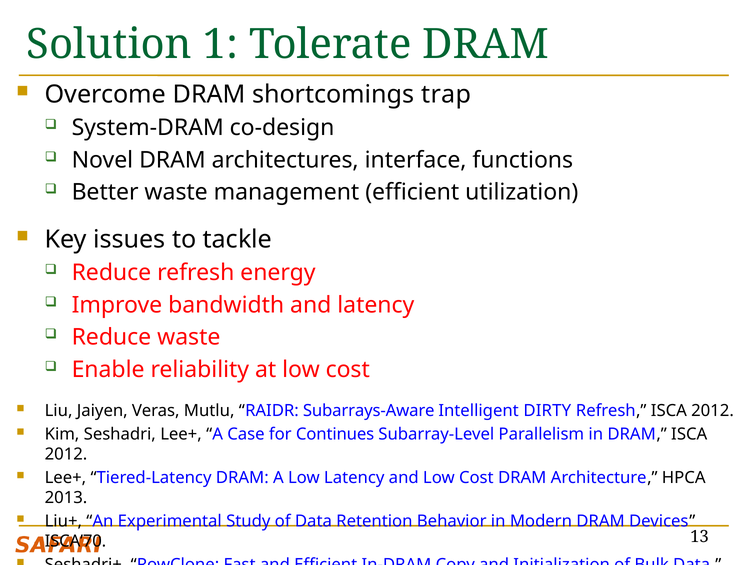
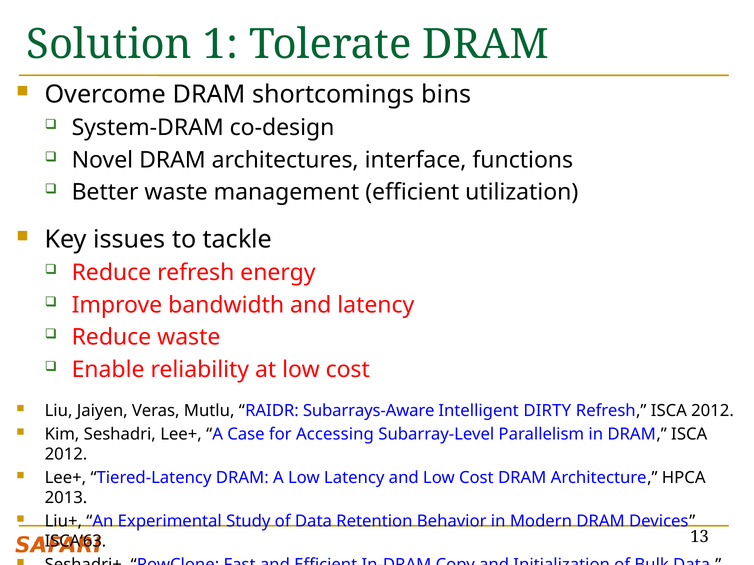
trap: trap -> bins (446, 95)
Continues: Continues -> Accessing (335, 435)
ISCA’70: ISCA’70 -> ISCA’63 (75, 542)
